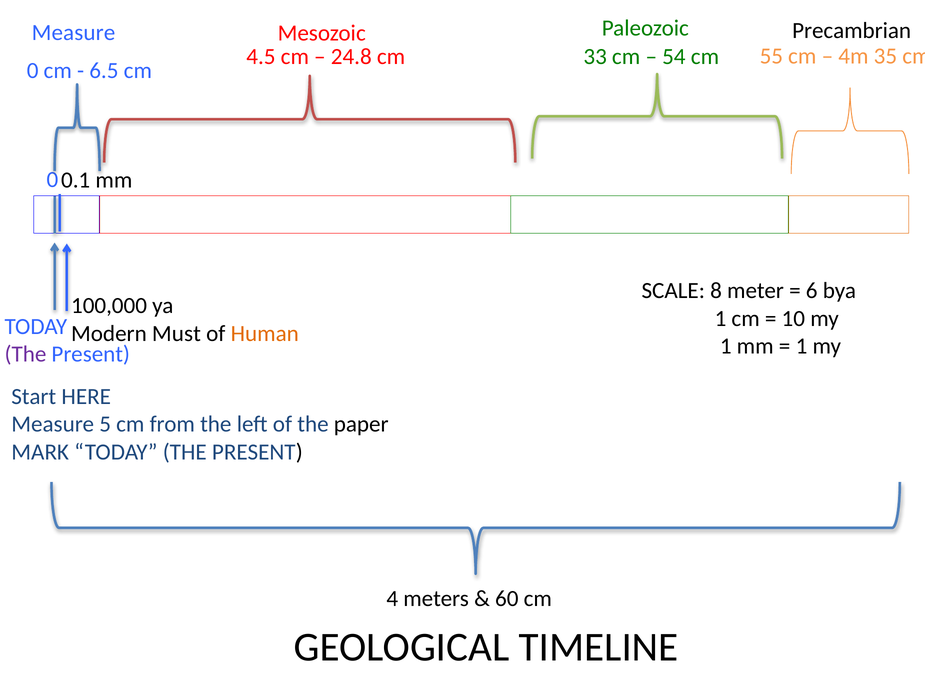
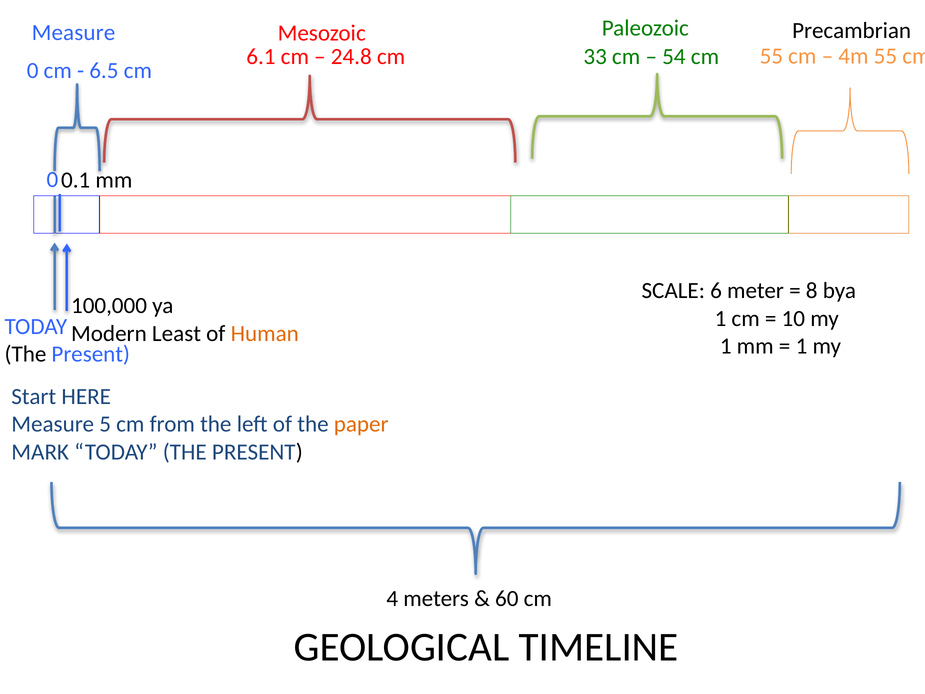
4.5: 4.5 -> 6.1 (261, 57)
4m 35: 35 -> 55 (885, 56)
8: 8 -> 6 (716, 291)
6: 6 -> 8 (812, 291)
Must: Must -> Least (177, 333)
The colour: purple -> black (25, 354)
paper colour: black -> orange (361, 424)
